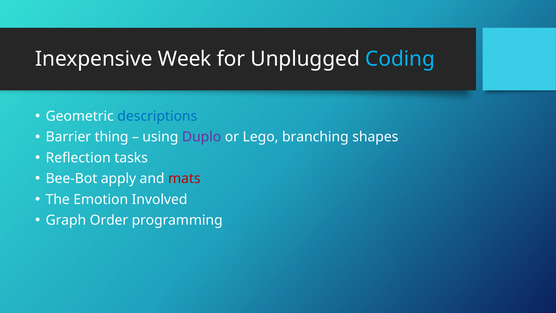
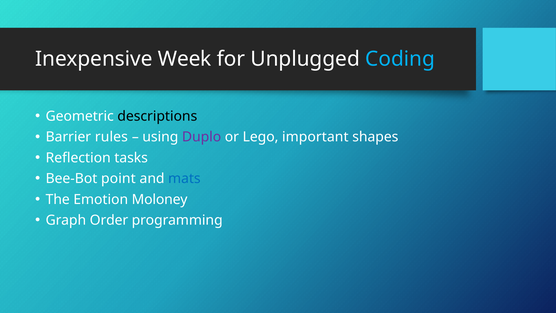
descriptions colour: blue -> black (157, 116)
thing: thing -> rules (111, 137)
branching: branching -> important (315, 137)
apply: apply -> point (118, 178)
mats colour: red -> blue (184, 178)
Involved: Involved -> Moloney (160, 199)
